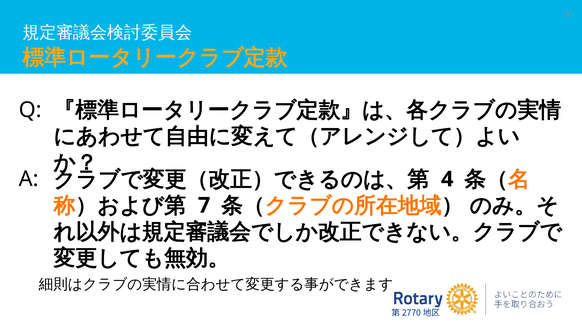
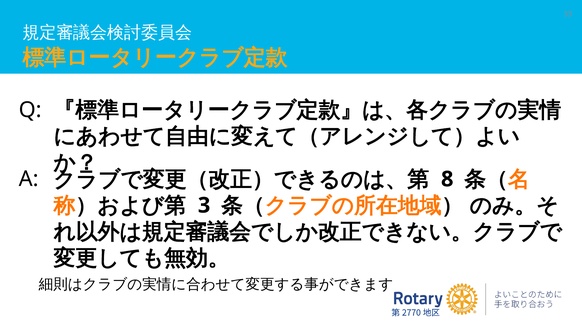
4: 4 -> 8 (447, 179)
7: 7 -> 3 (204, 205)
